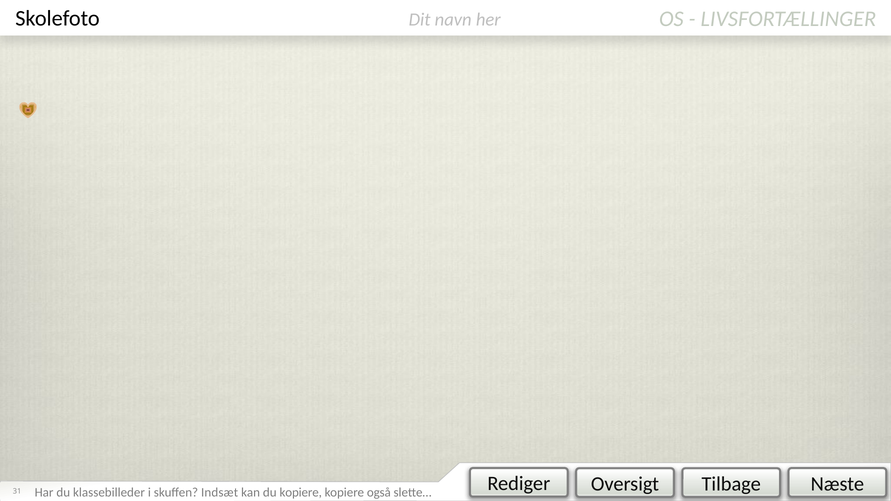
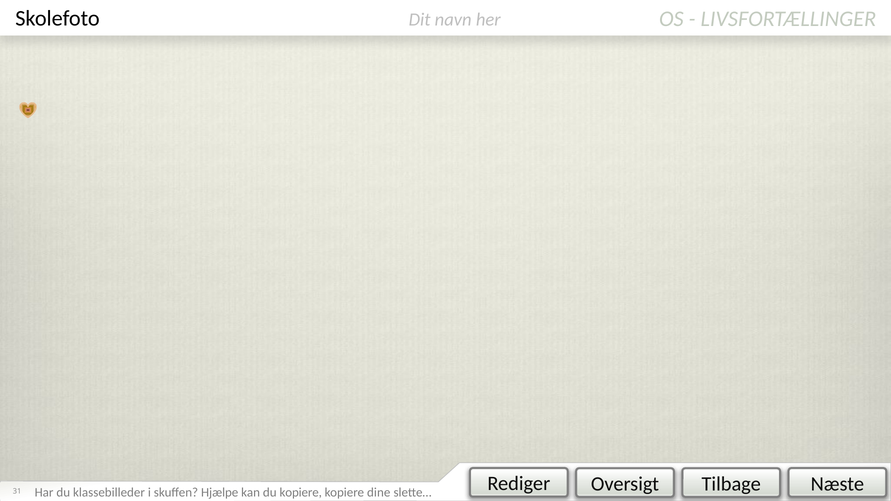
Indsæt: Indsæt -> Hjælpe (220, 492)
også: også -> dine (379, 492)
